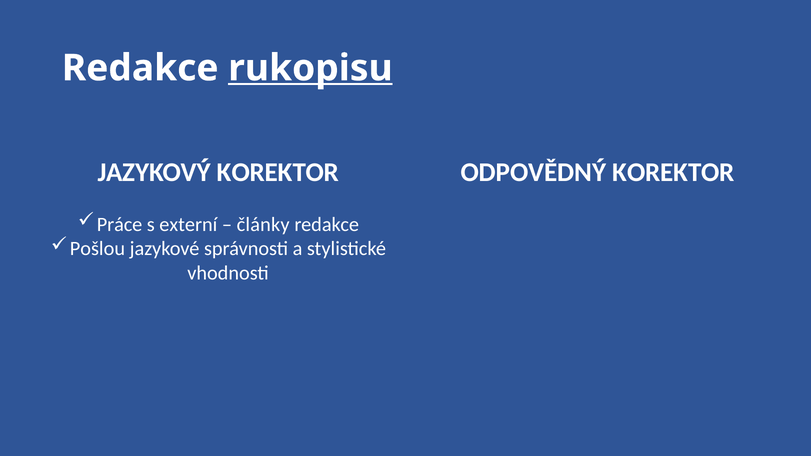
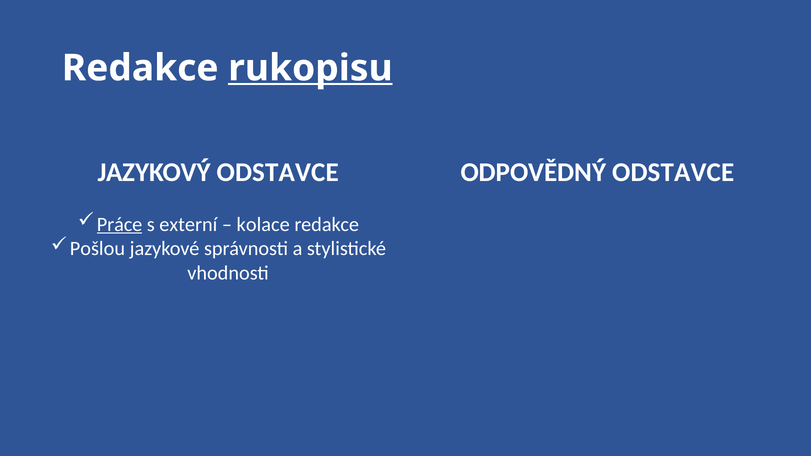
JAZYKOVÝ KOREKTOR: KOREKTOR -> ODSTAVCE (278, 172)
ODPOVĚDNÝ KOREKTOR: KOREKTOR -> ODSTAVCE (673, 172)
Práce underline: none -> present (120, 225)
články: články -> kolace (263, 225)
